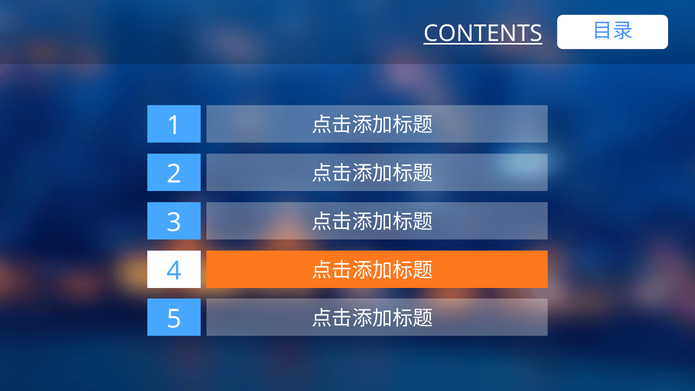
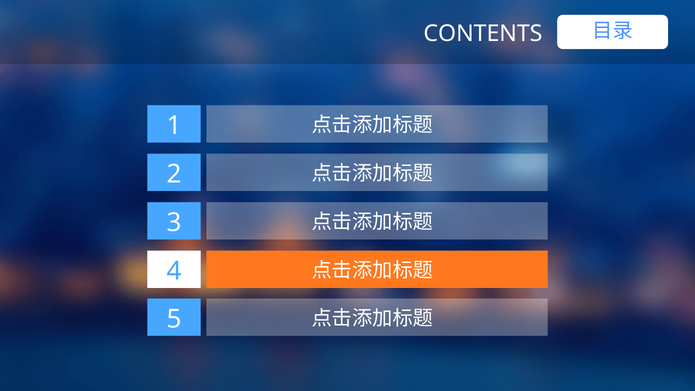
CONTENTS underline: present -> none (483, 34)
